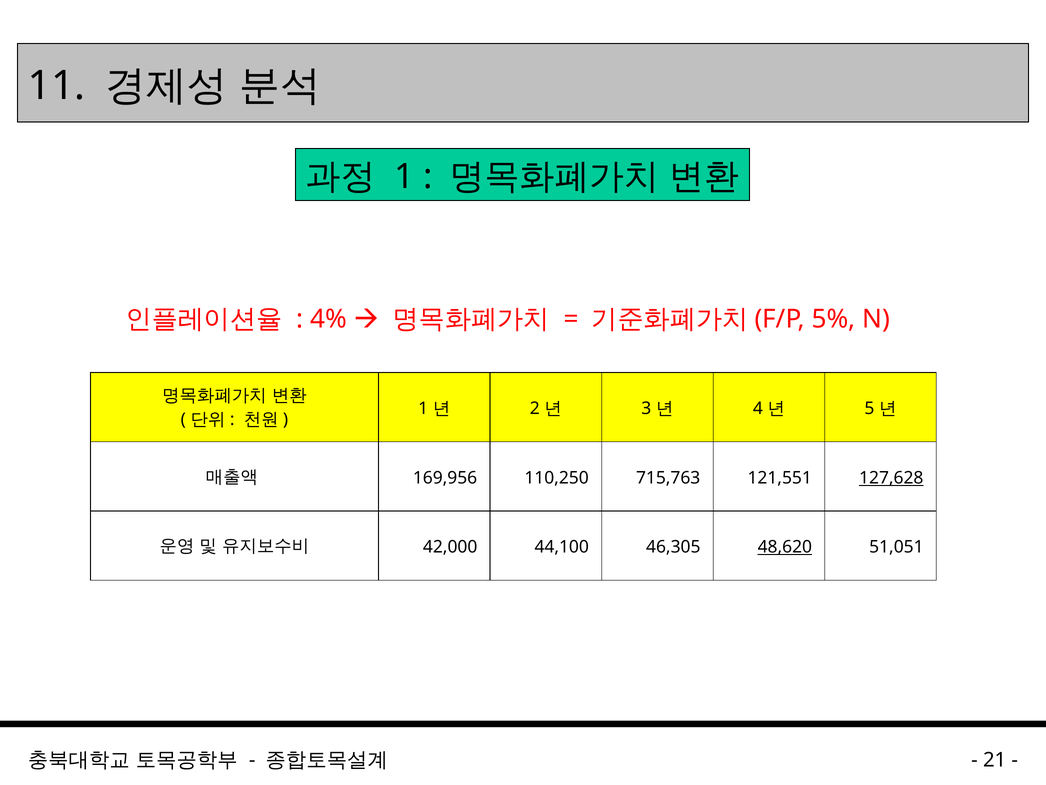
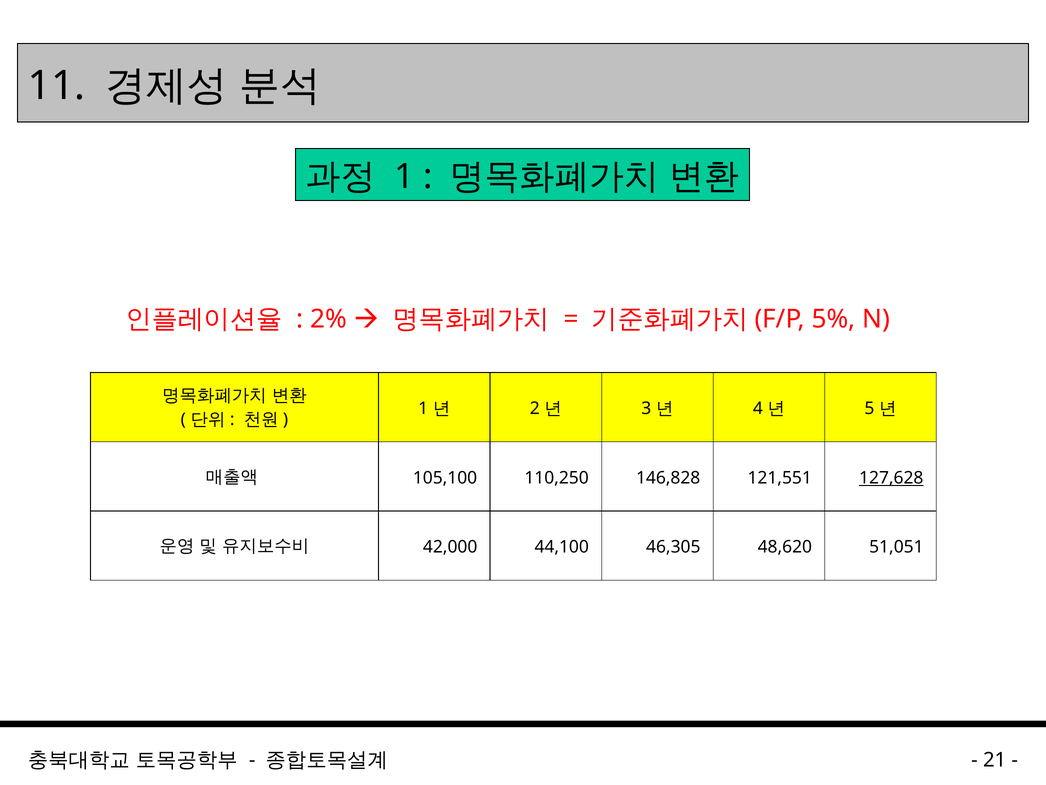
4%: 4% -> 2% (328, 319)
169,956: 169,956 -> 105,100 (445, 478)
715,763: 715,763 -> 146,828 (668, 478)
48,620 underline: present -> none (785, 547)
